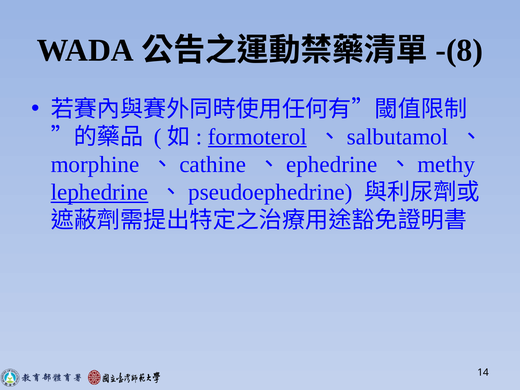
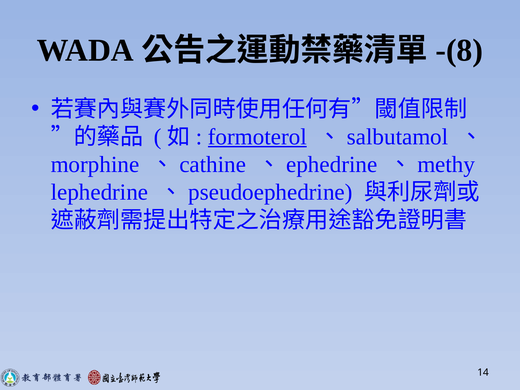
lephedrine underline: present -> none (99, 192)
